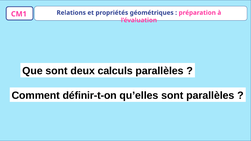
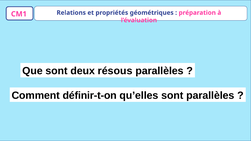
calculs: calculs -> résous (115, 71)
